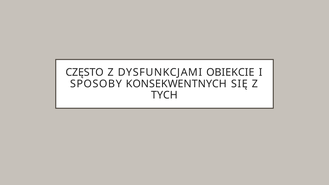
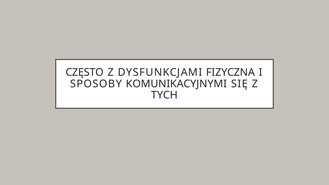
OBIEKCIE: OBIEKCIE -> FIZYCZNA (231, 72)
KONSEKWENTNYCH: KONSEKWENTNYCH -> KOMUNIKACYJNYMI (176, 84)
